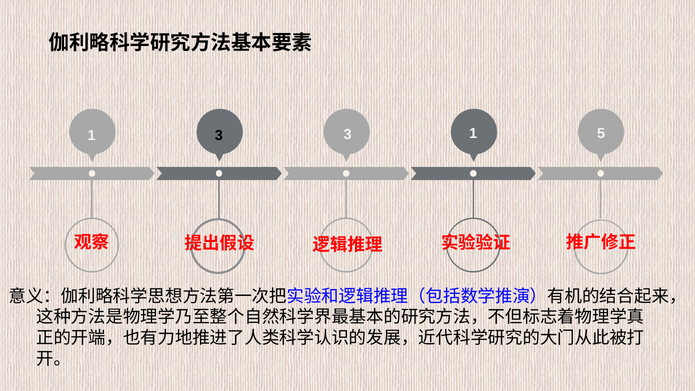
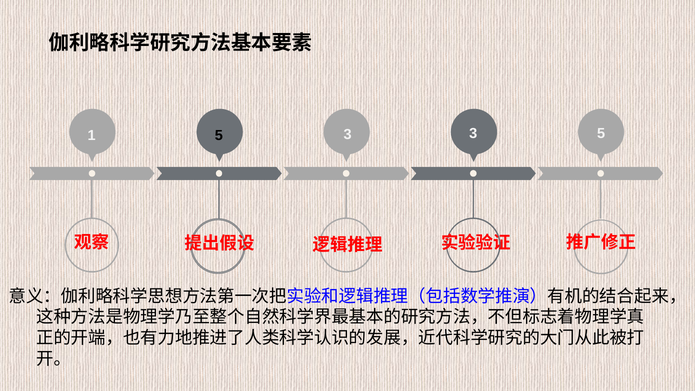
1 3: 3 -> 5 (219, 136)
3 1: 1 -> 3 (473, 134)
